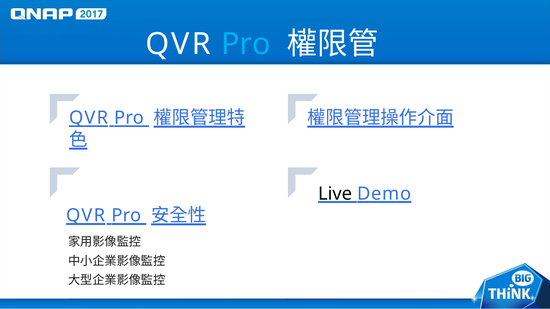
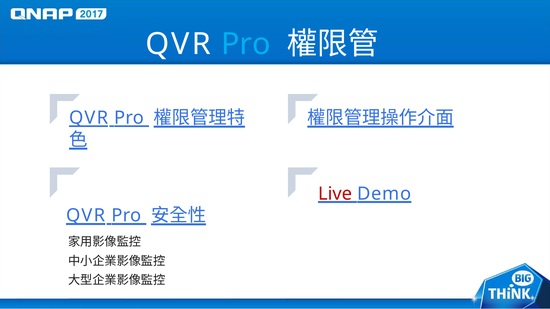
Live colour: black -> red (335, 194)
